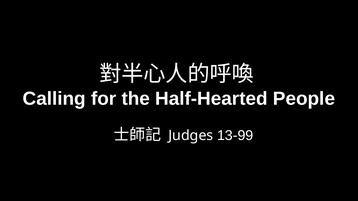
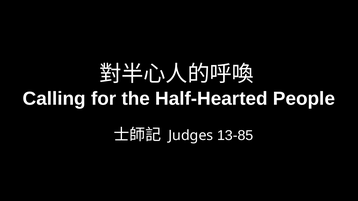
13-99: 13-99 -> 13-85 (235, 136)
